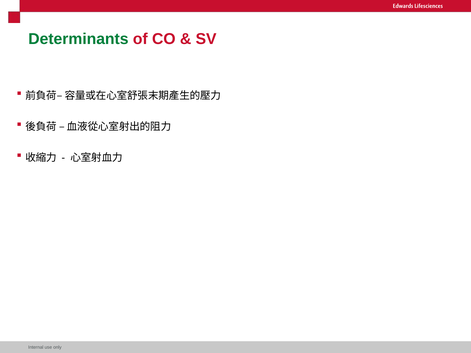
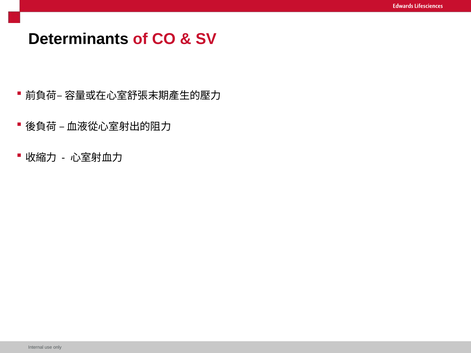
Determinants colour: green -> black (78, 39)
